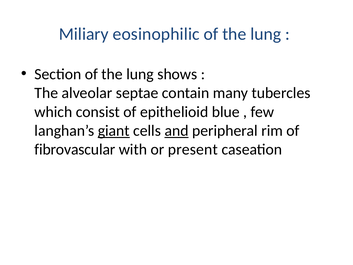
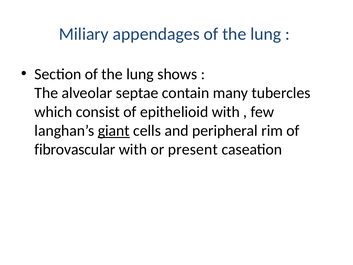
eosinophilic: eosinophilic -> appendages (156, 34)
epithelioid blue: blue -> with (226, 112)
and underline: present -> none (177, 131)
